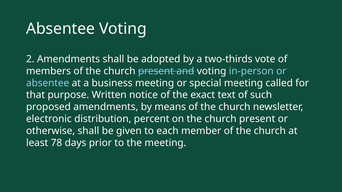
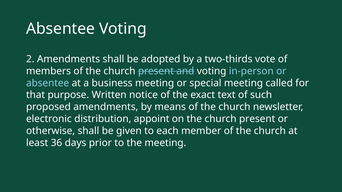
percent: percent -> appoint (152, 119)
78: 78 -> 36 (56, 143)
